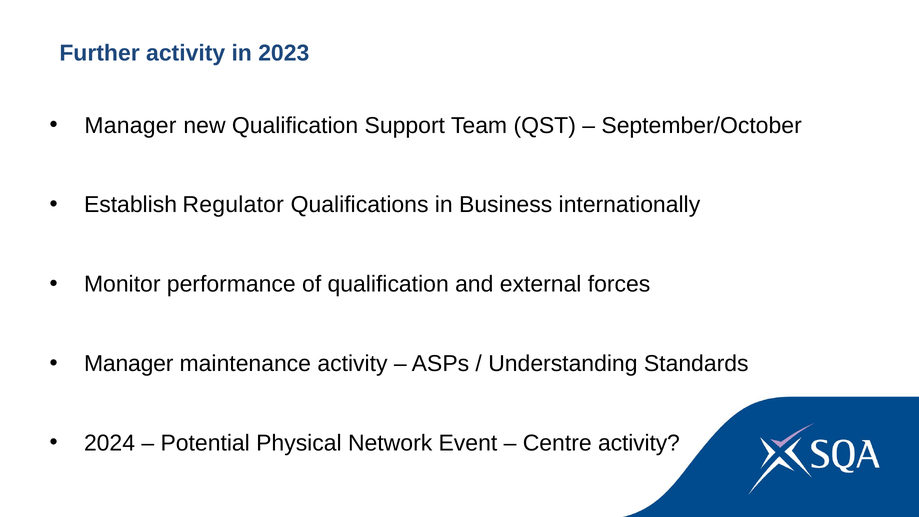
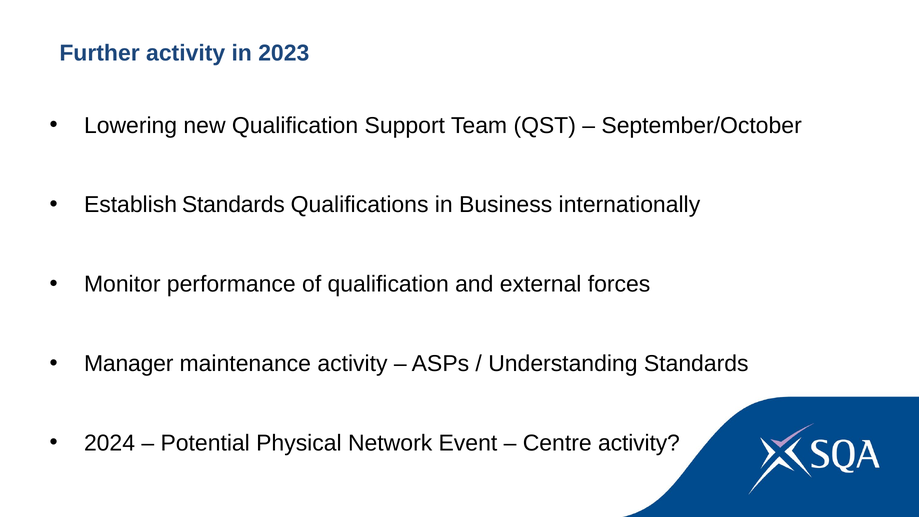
Manager: Manager -> Lowering (131, 125)
Establish Regulator: Regulator -> Standards (233, 205)
